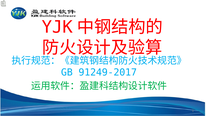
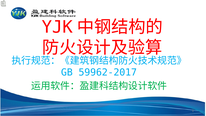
91249-2017: 91249-2017 -> 59962-2017 (108, 72)
